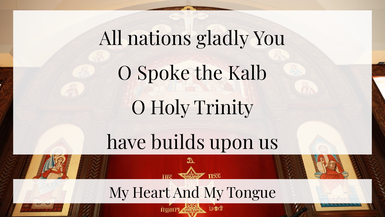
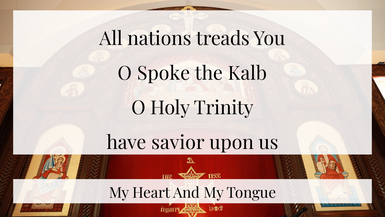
gladly: gladly -> treads (223, 39)
builds: builds -> savior (178, 143)
